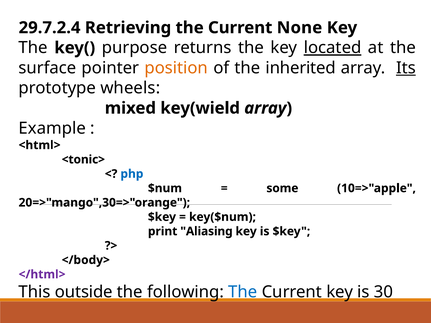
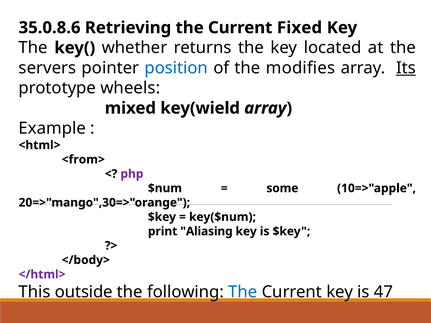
29.7.2.4: 29.7.2.4 -> 35.0.8.6 (50, 28)
None: None -> Fixed (299, 28)
purpose: purpose -> whether (135, 48)
located underline: present -> none (333, 48)
surface: surface -> servers (47, 68)
position colour: orange -> blue (176, 68)
inherited: inherited -> modifies (300, 68)
<tonic>: <tonic> -> <from> (83, 160)
php colour: blue -> purple (132, 174)
30: 30 -> 47 (384, 292)
